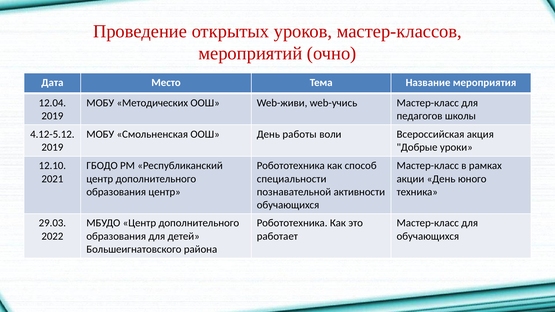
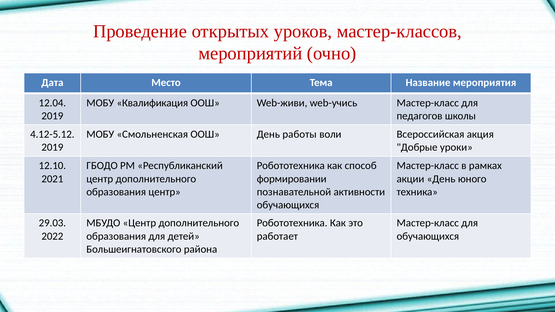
Методических: Методических -> Квалификация (152, 103)
специальности: специальности -> формировании (292, 179)
